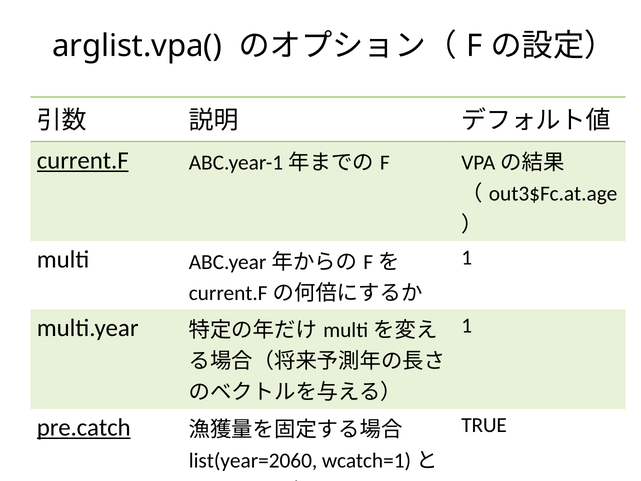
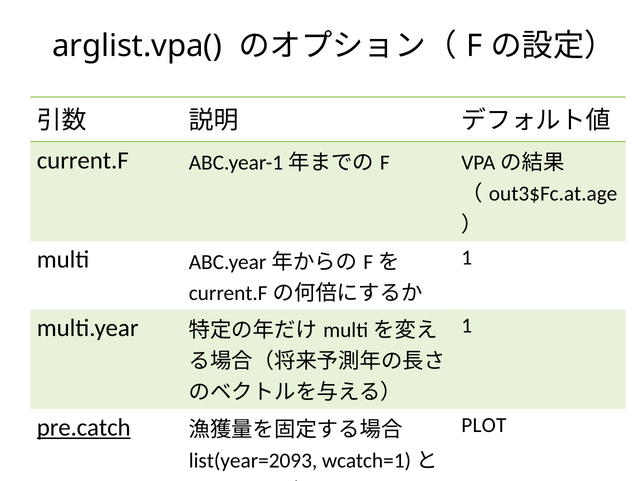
current.F underline: present -> none (83, 160)
TRUE: TRUE -> PLOT (484, 425)
list(year=2060: list(year=2060 -> list(year=2093 (253, 461)
